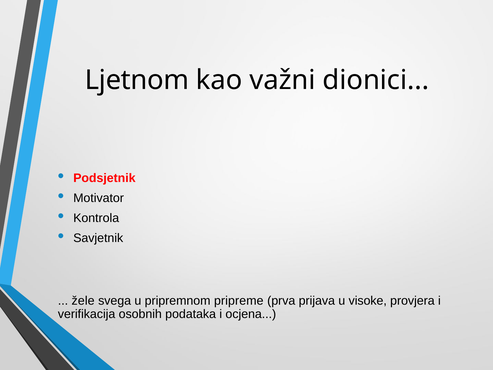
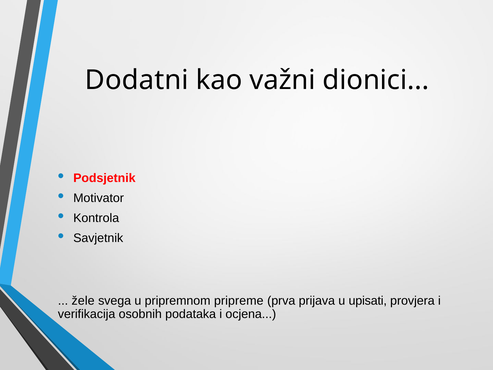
Ljetnom: Ljetnom -> Dodatni (137, 80)
visoke: visoke -> upisati (368, 301)
